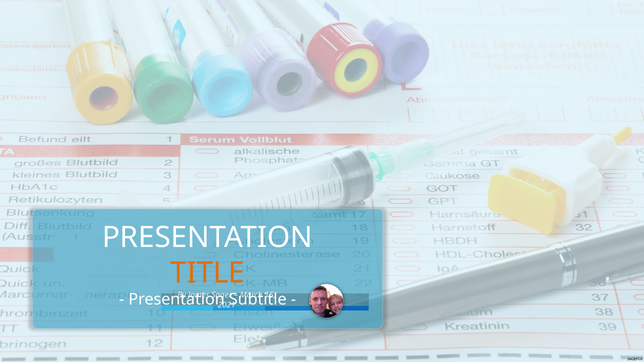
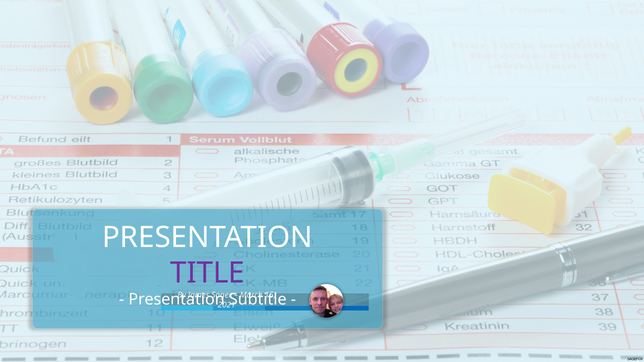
TITLE colour: orange -> purple (208, 273)
